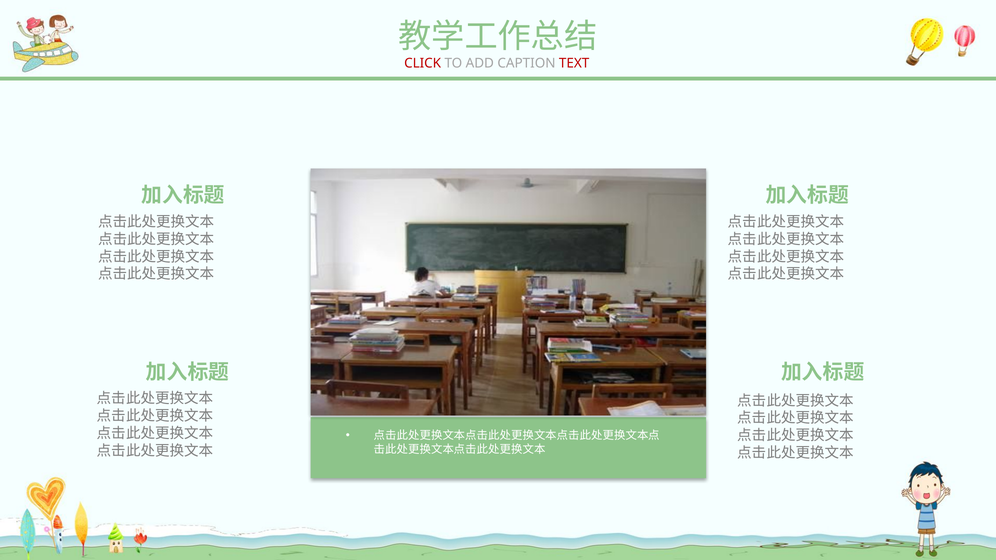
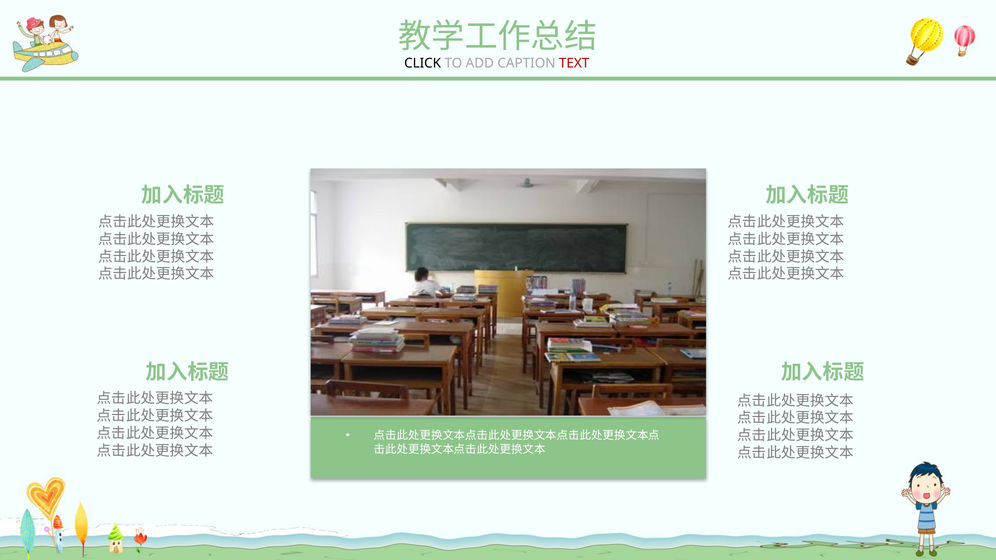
CLICK colour: red -> black (423, 63)
